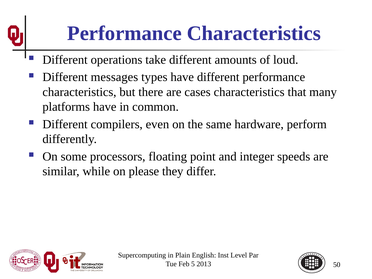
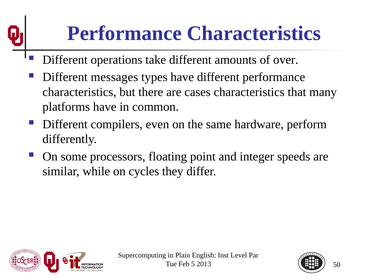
loud: loud -> over (286, 60)
please: please -> cycles (144, 171)
